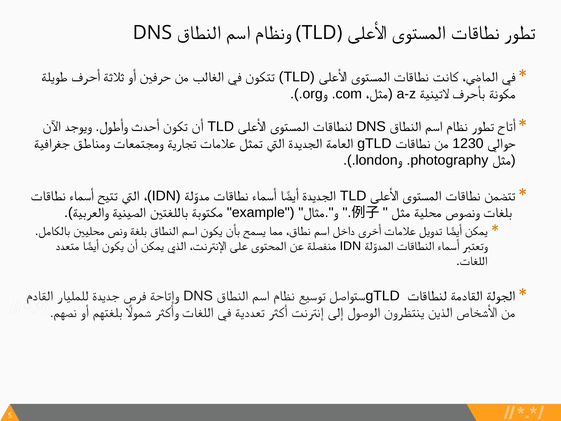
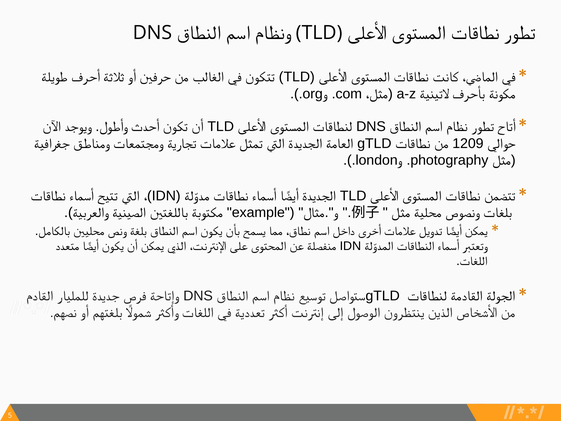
1230: 1230 -> 1209 (468, 143)
